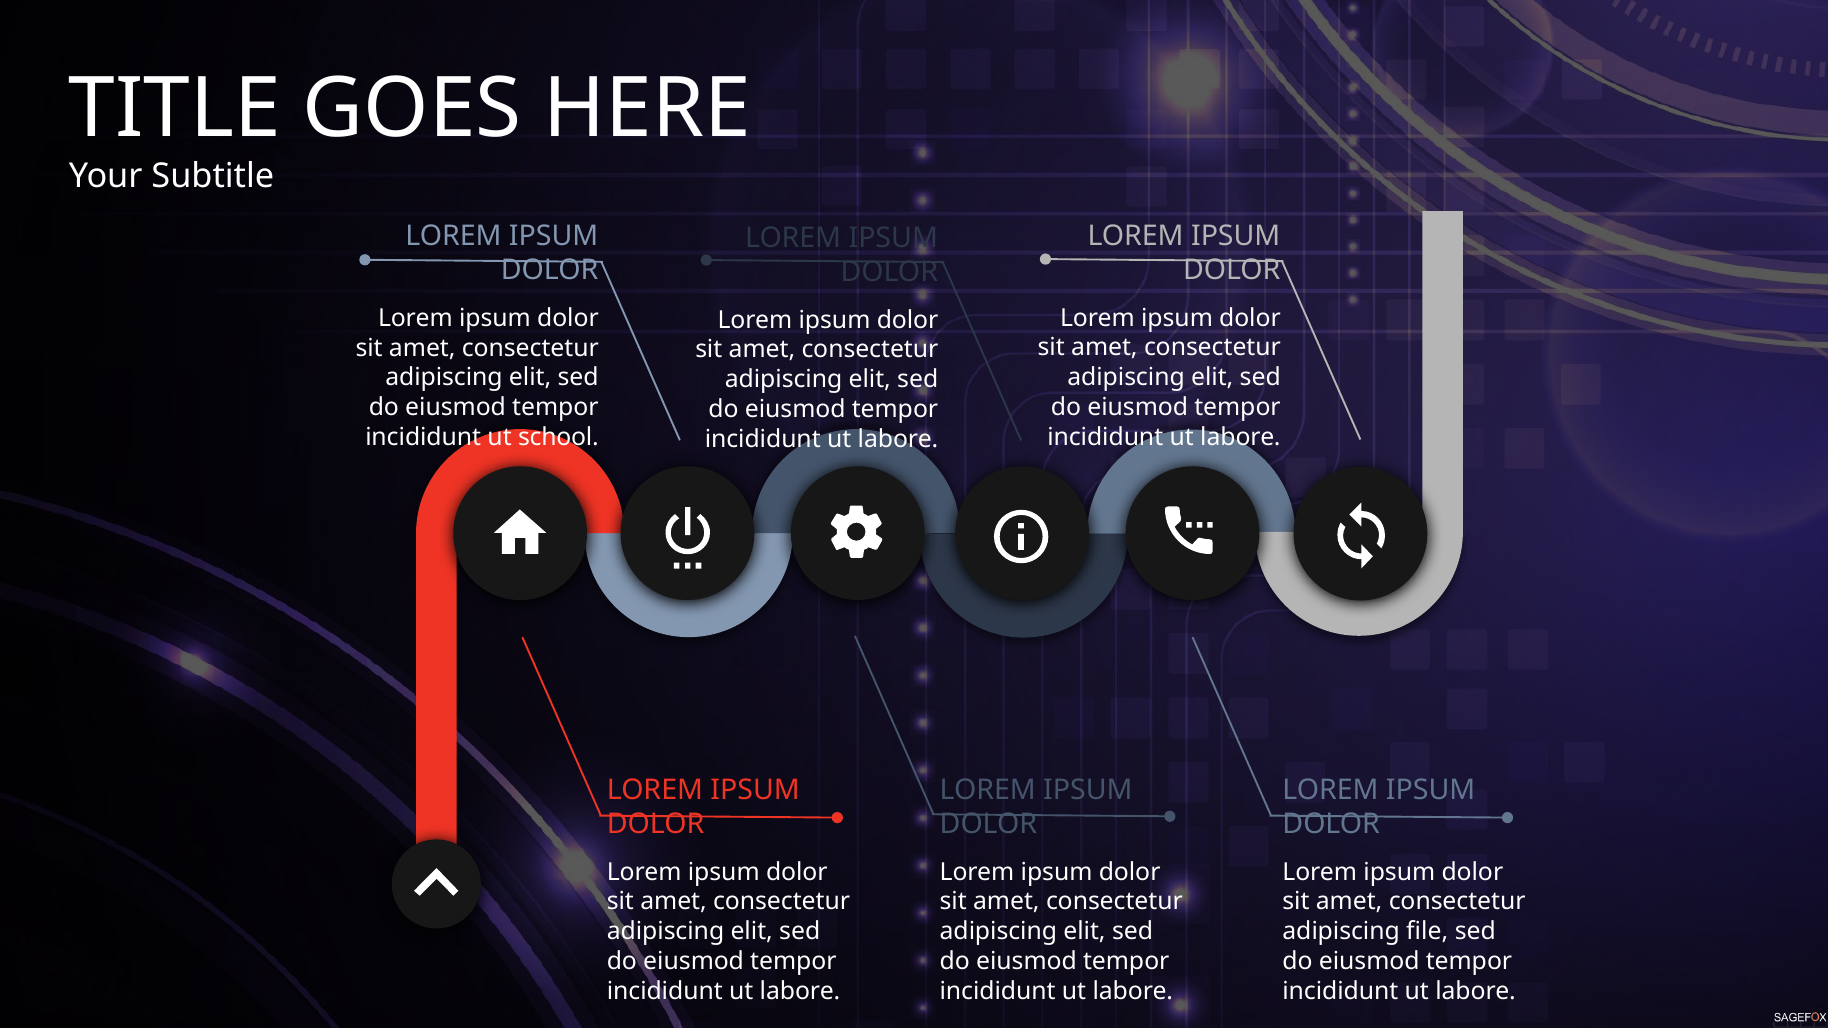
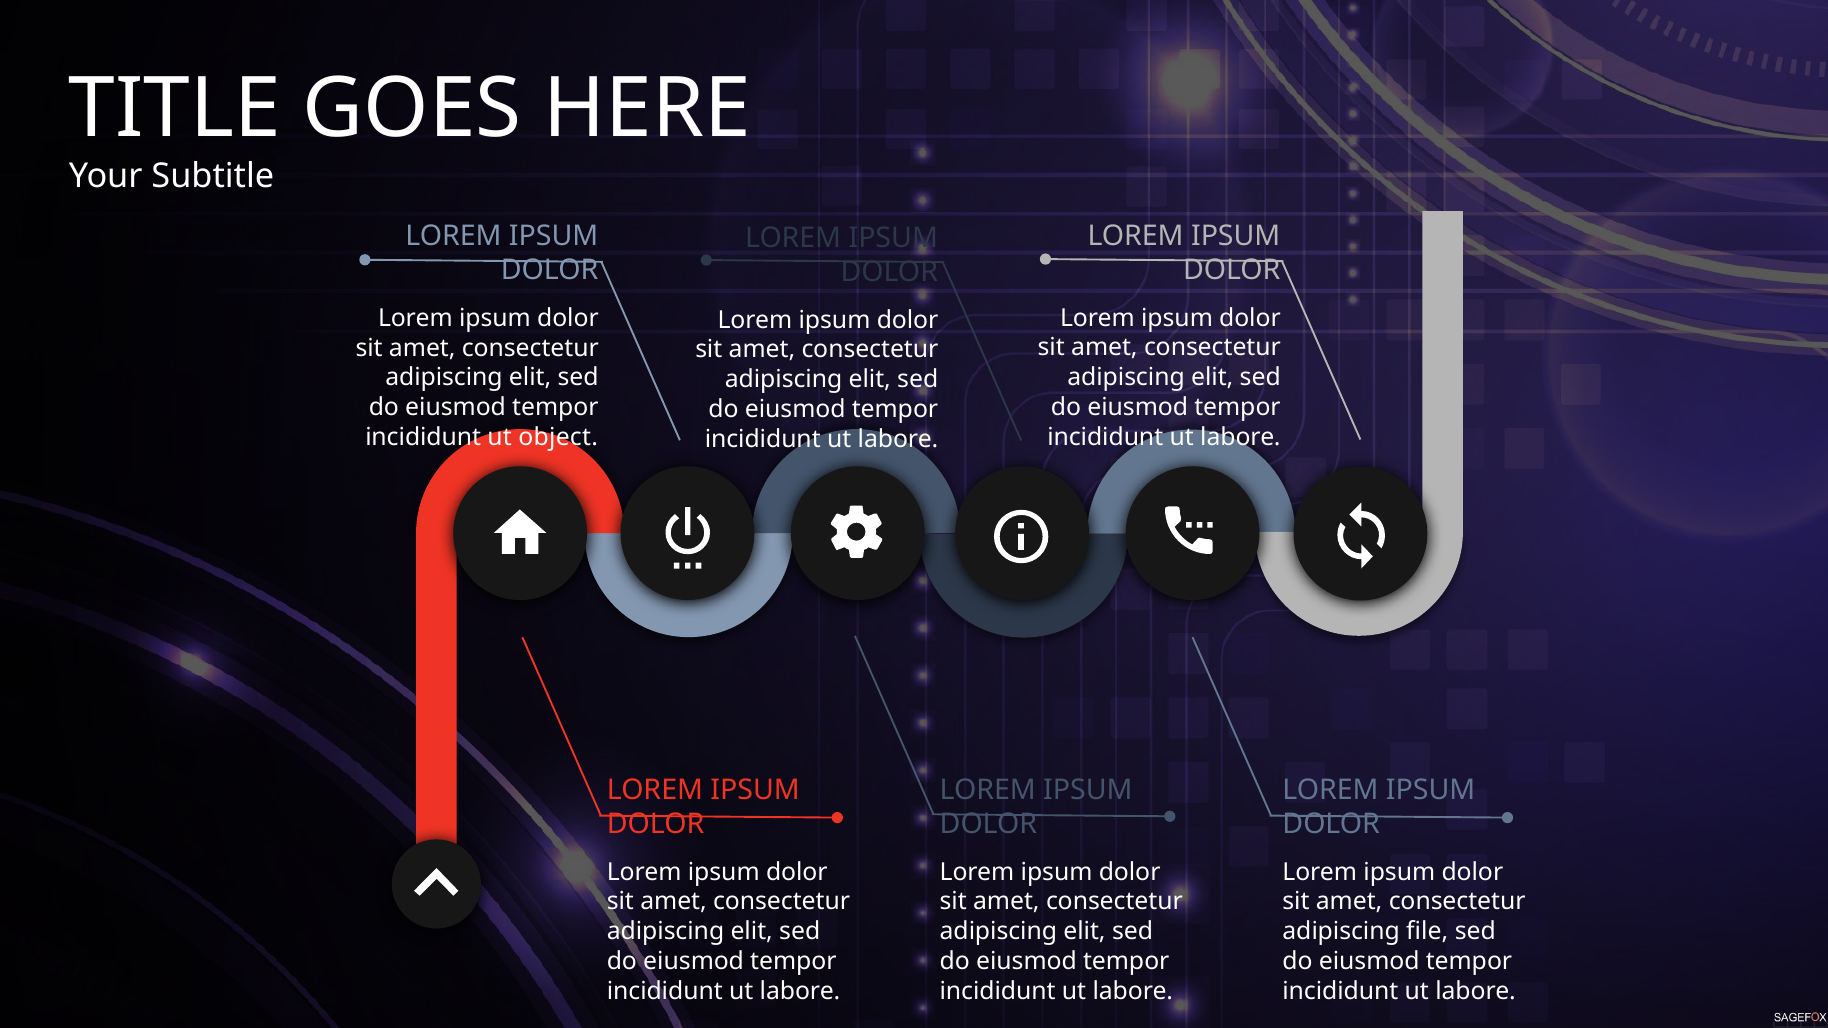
school: school -> object (558, 437)
